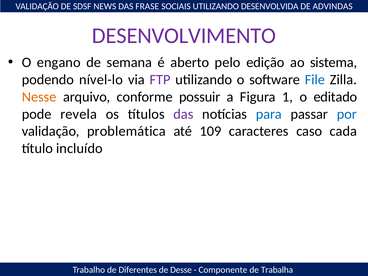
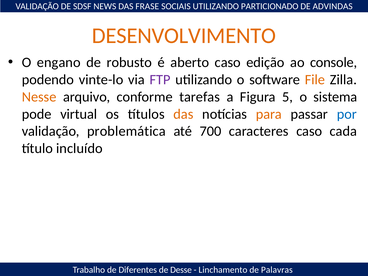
DESENVOLVIDA: DESENVOLVIDA -> PARTICIONADO (270, 6)
DESENVOLVIMENTO colour: purple -> orange (184, 36)
semana: semana -> robusto (129, 62)
aberto pelo: pelo -> caso (228, 62)
sistema: sistema -> console (334, 62)
nível-lo: nível-lo -> vinte-lo (101, 80)
File colour: blue -> orange (315, 80)
possuir: possuir -> tarefas (200, 97)
1: 1 -> 5 (288, 97)
editado: editado -> sistema (335, 97)
revela: revela -> virtual (79, 114)
das colour: purple -> orange (183, 114)
para colour: blue -> orange (269, 114)
109: 109 -> 700 (210, 131)
Componente: Componente -> Linchamento (223, 270)
Trabalha: Trabalha -> Palavras (277, 270)
